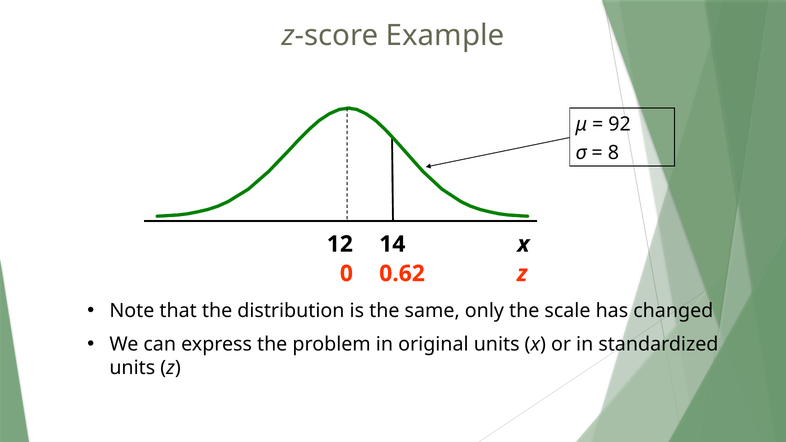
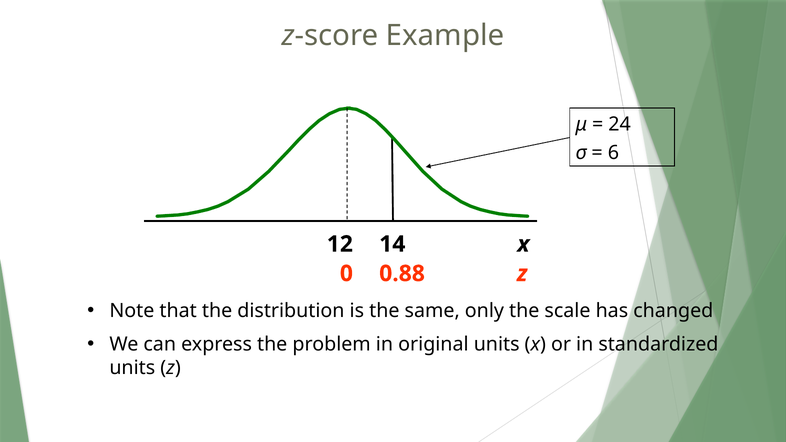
92: 92 -> 24 (620, 124)
8: 8 -> 6 (613, 153)
0.62: 0.62 -> 0.88 (402, 274)
